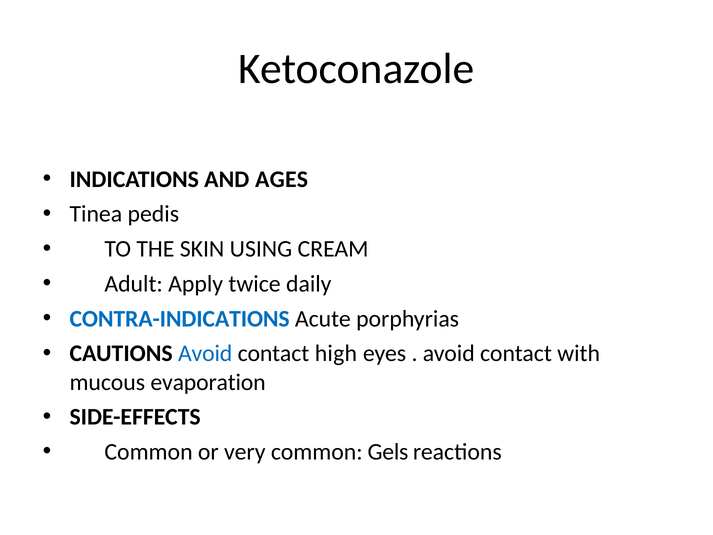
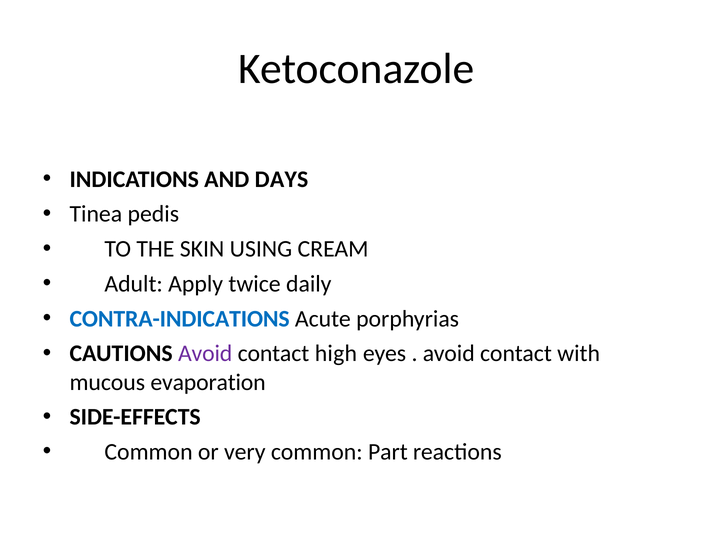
AGES: AGES -> DAYS (282, 179)
Avoid colour: blue -> purple (205, 353)
Gels: Gels -> Part (388, 452)
